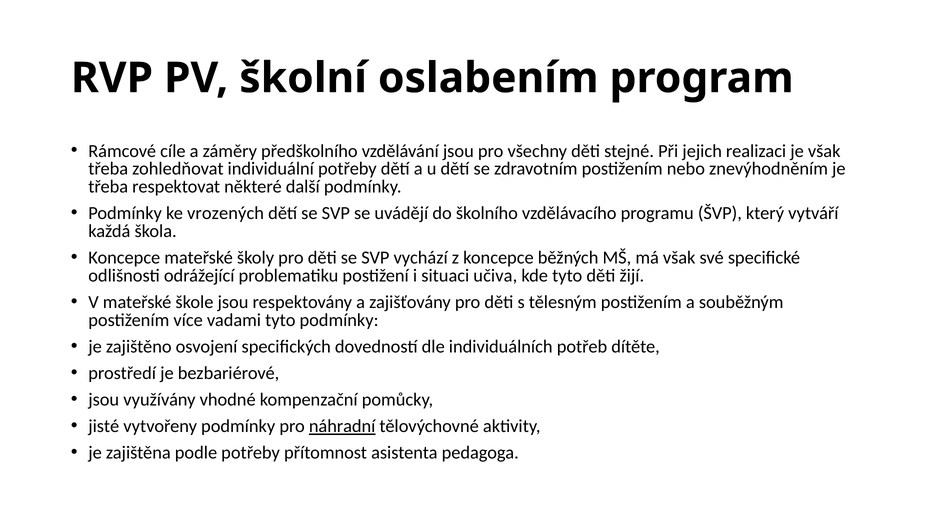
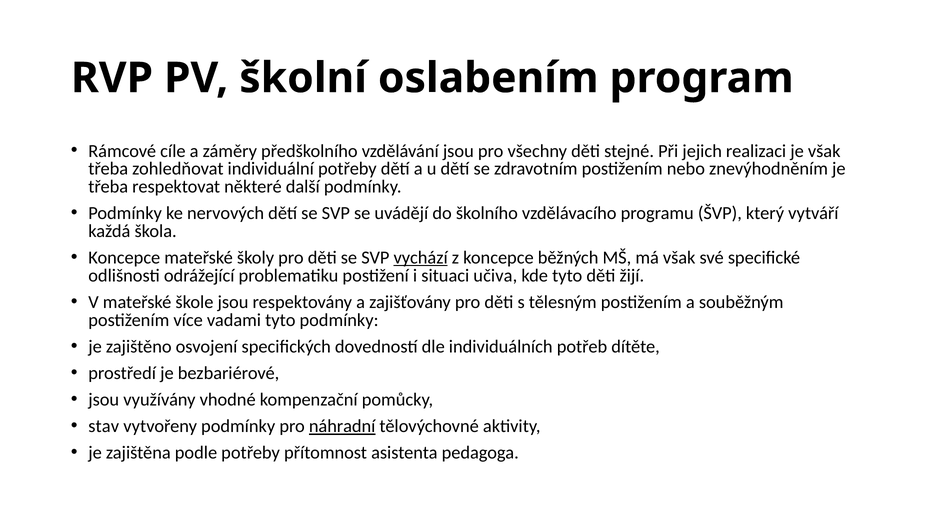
vrozených: vrozených -> nervových (226, 213)
vychází underline: none -> present (421, 258)
jisté: jisté -> stav (104, 426)
